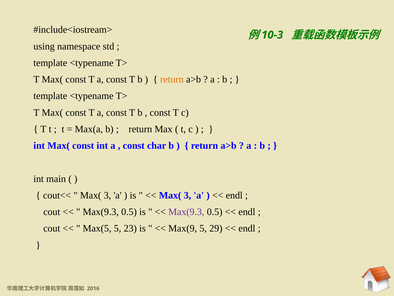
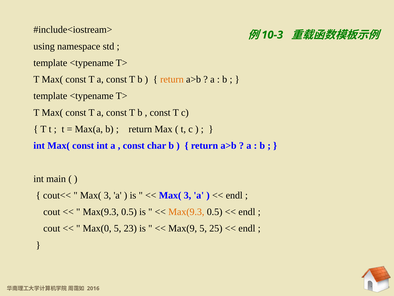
Max(9.3 colour: purple -> orange (186, 212)
Max(5: Max(5 -> Max(0 (97, 228)
29: 29 -> 25 (216, 228)
